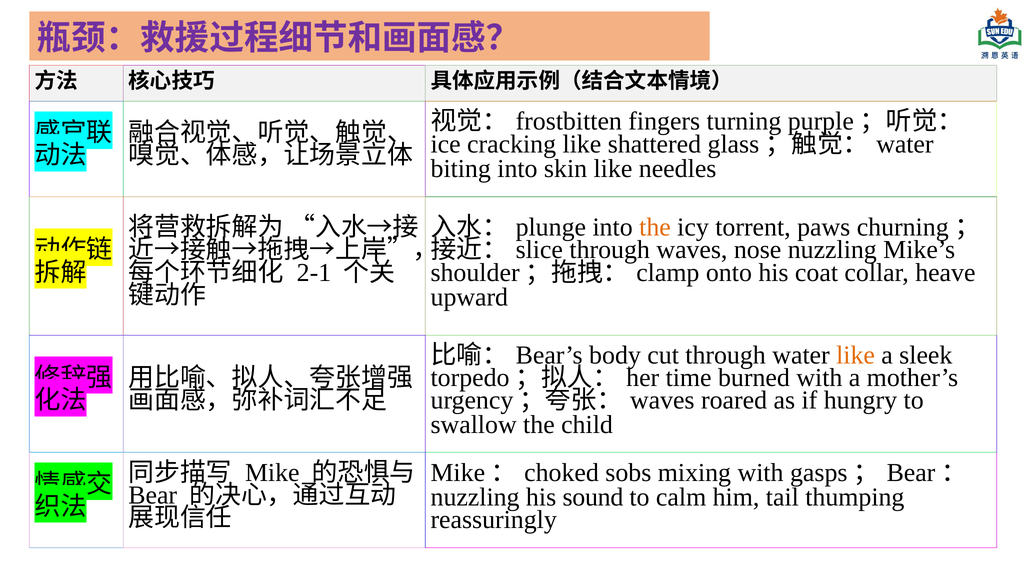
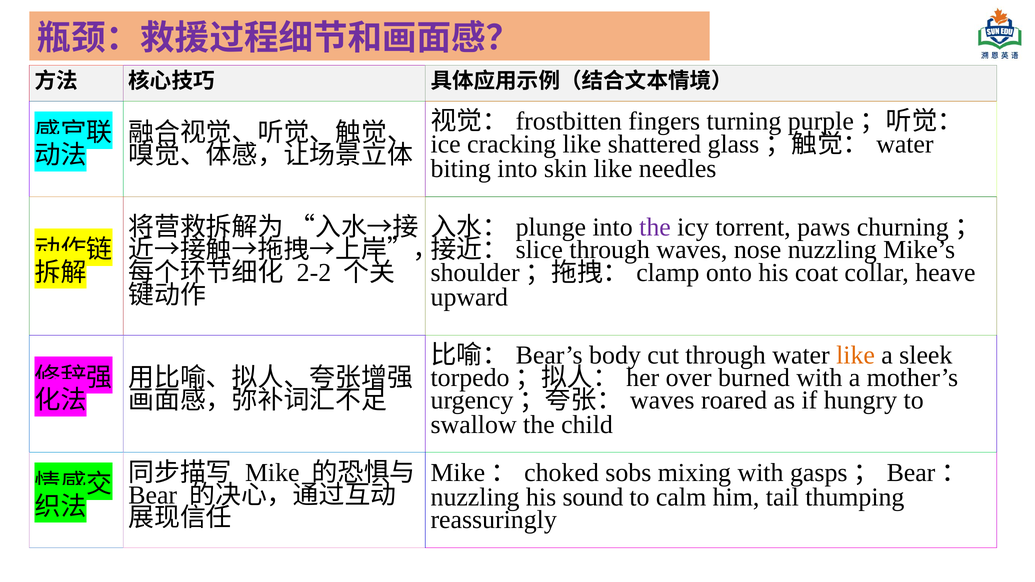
the colour: orange -> purple (655, 227)
2-1: 2-1 -> 2-2 (314, 273)
time: time -> over (689, 378)
